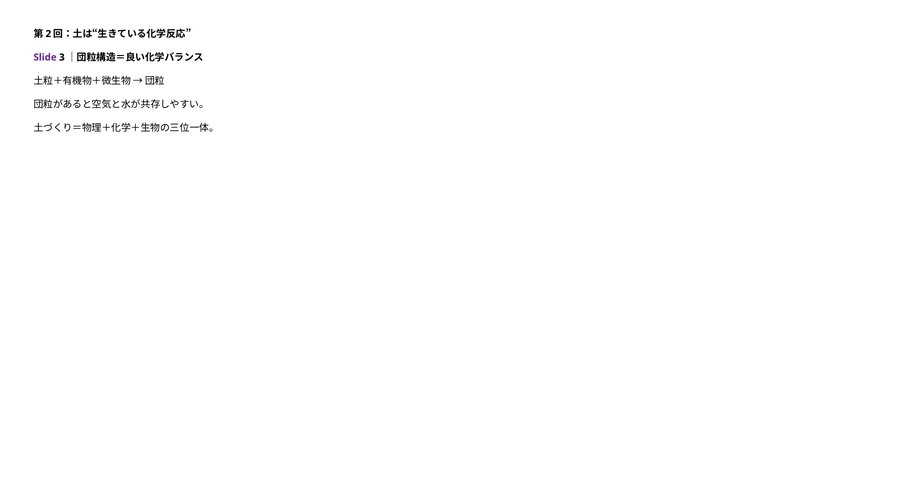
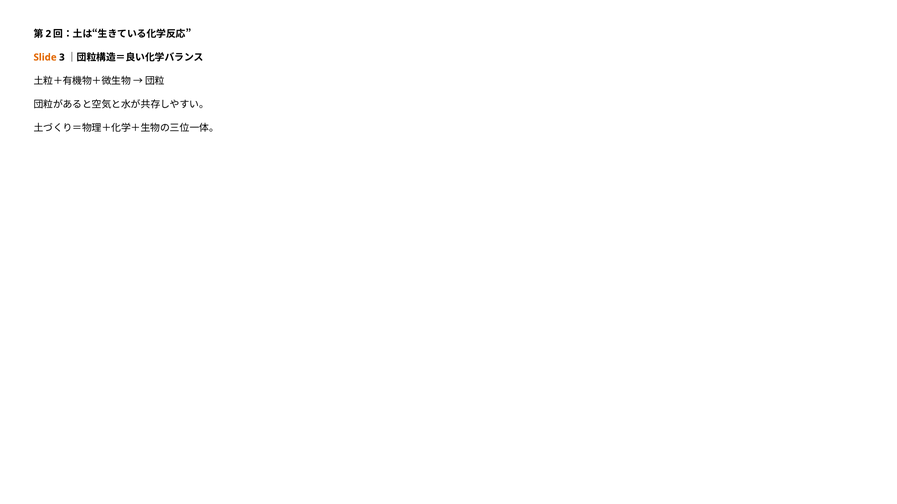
Slide colour: purple -> orange (45, 57)
